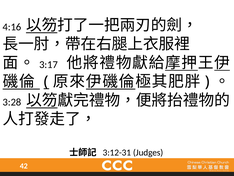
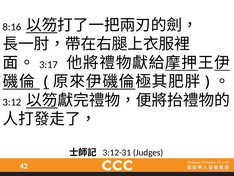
4:16: 4:16 -> 8:16 (12, 27)
3:28: 3:28 -> 3:12 (12, 102)
